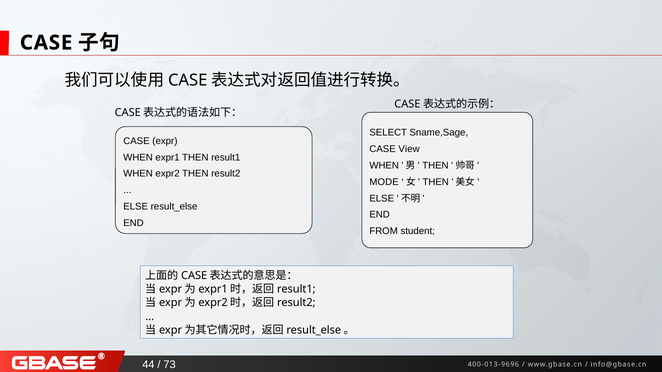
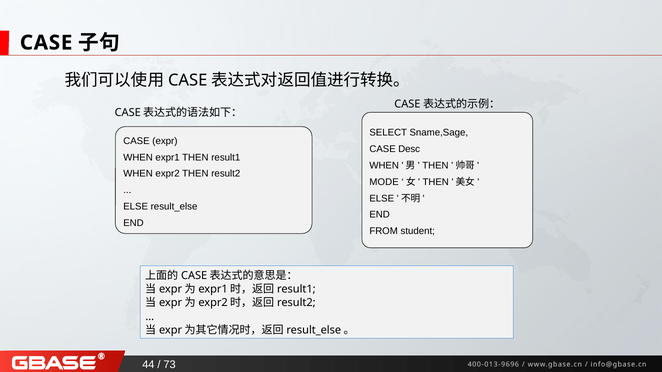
View: View -> Desc (409, 149)
